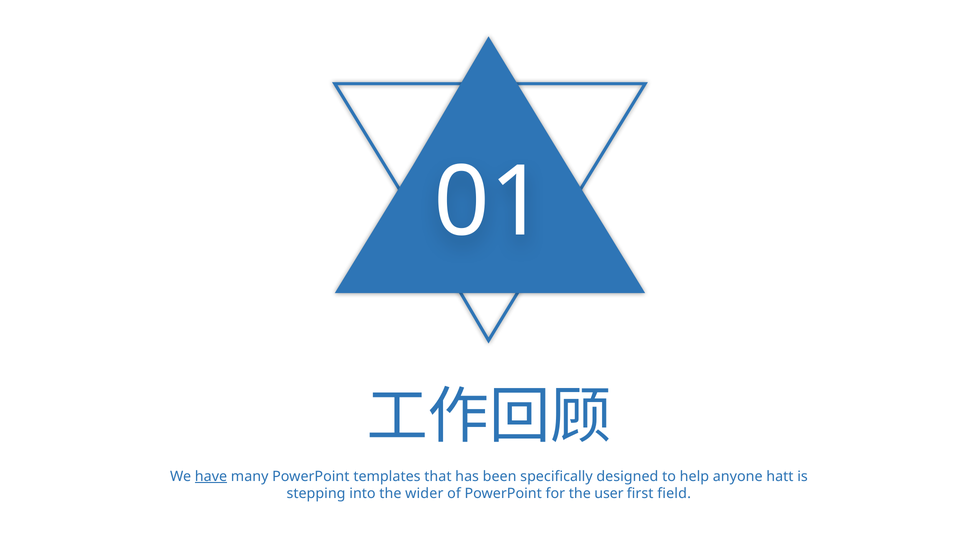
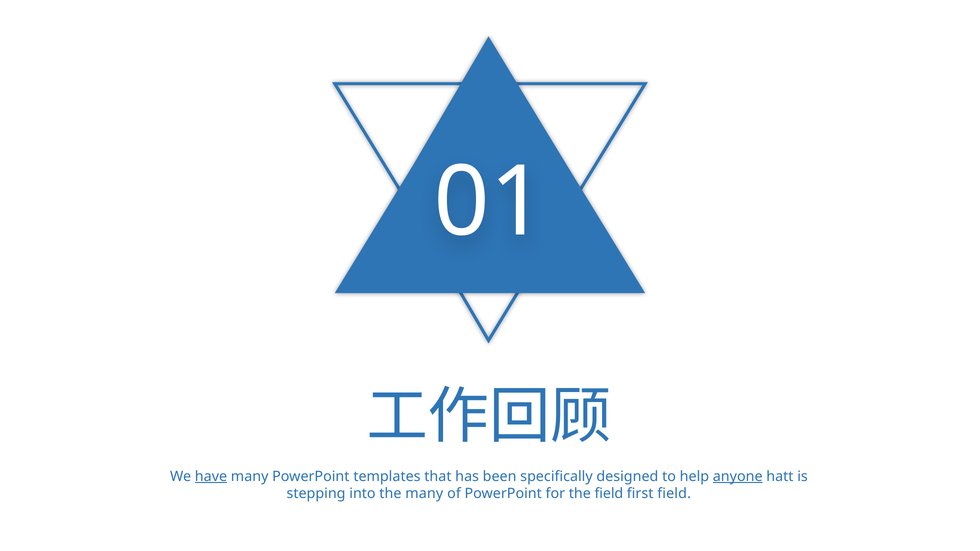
anyone underline: none -> present (738, 477)
the wider: wider -> many (424, 494)
the user: user -> field (609, 494)
